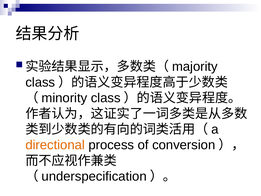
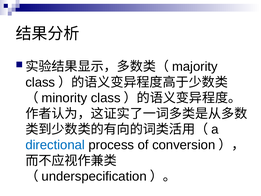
directional colour: orange -> blue (55, 145)
